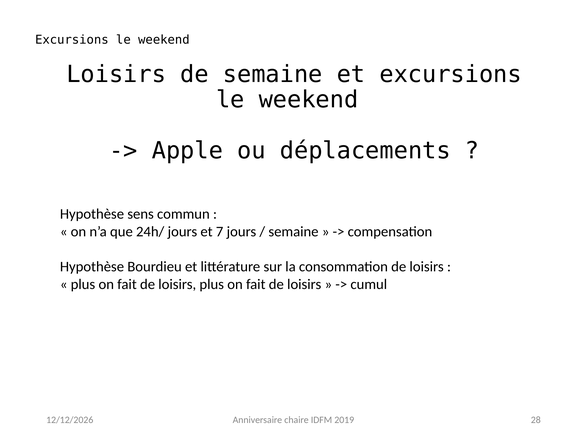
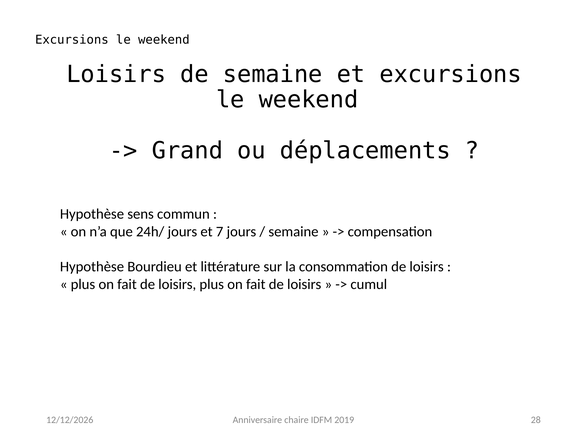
Apple: Apple -> Grand (187, 151)
